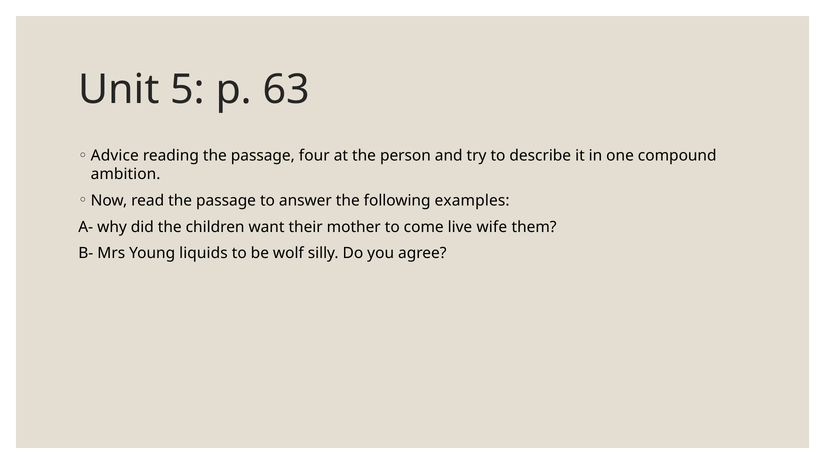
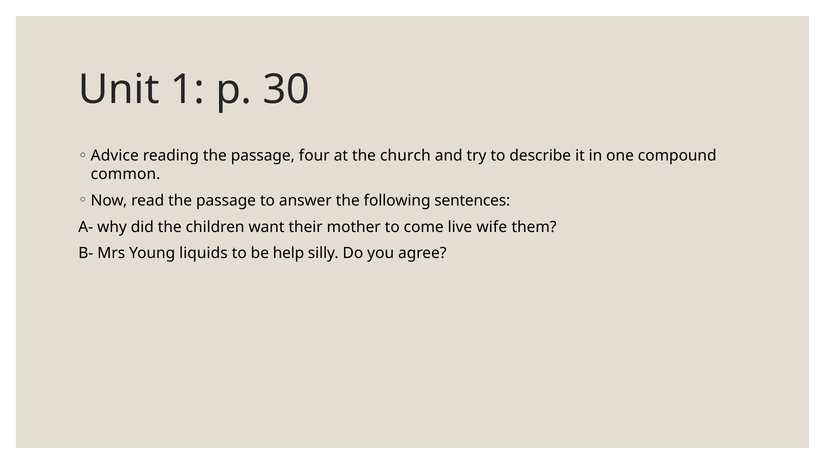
5: 5 -> 1 (188, 90)
63: 63 -> 30 (286, 90)
person: person -> church (405, 156)
ambition: ambition -> common (126, 174)
examples: examples -> sentences (472, 201)
wolf: wolf -> help (288, 253)
